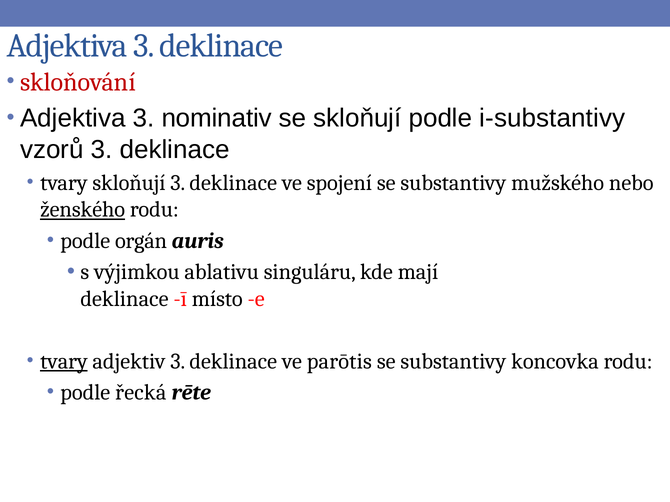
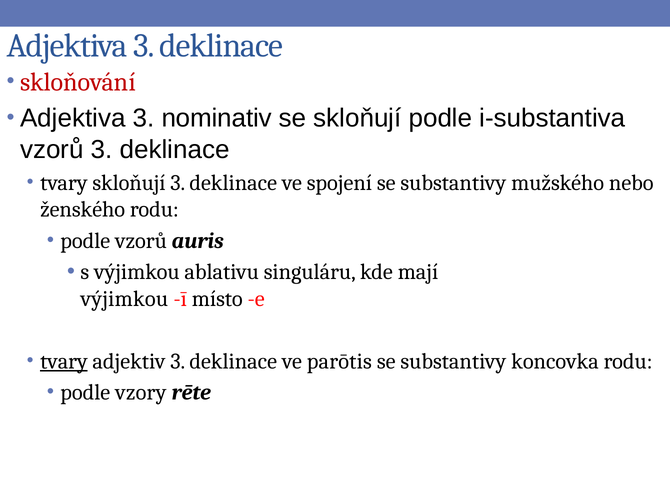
i-substantivy: i-substantivy -> i-substantiva (552, 118)
ženského underline: present -> none (83, 210)
podle orgán: orgán -> vzorů (141, 241)
deklinace: deklinace -> výjimkou (124, 299)
řecká: řecká -> vzory (141, 393)
